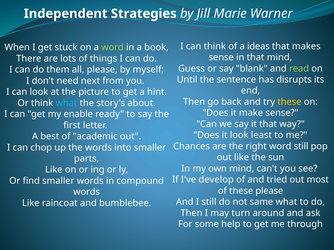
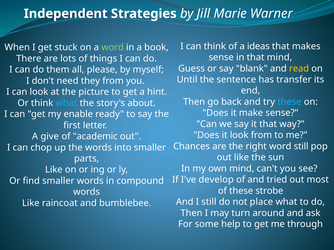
read colour: light green -> yellow (299, 69)
disrupts: disrupts -> transfer (294, 80)
next: next -> they (90, 81)
these colour: yellow -> light blue (289, 102)
look least: least -> from (261, 135)
best: best -> give (50, 137)
these please: please -> strobe (269, 191)
same: same -> place (261, 202)
